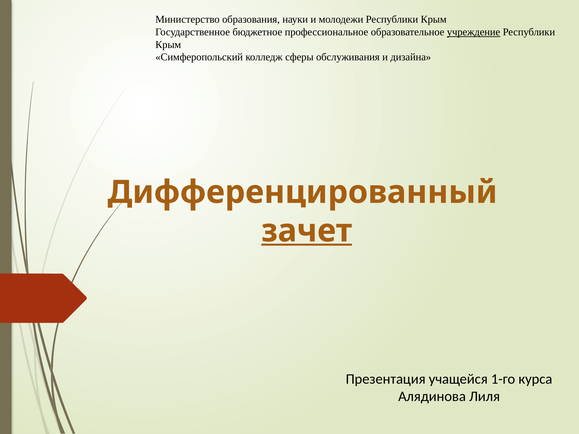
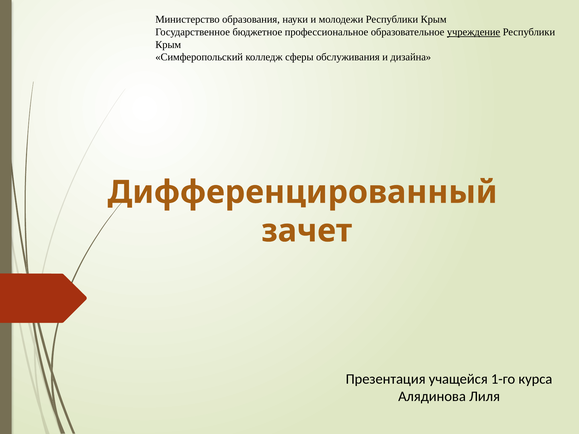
зачет underline: present -> none (307, 231)
